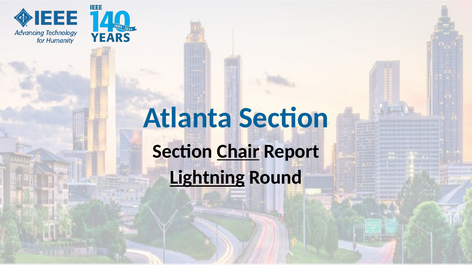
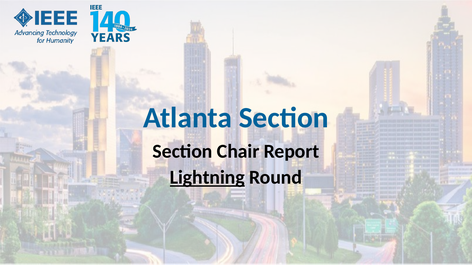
Chair underline: present -> none (238, 152)
